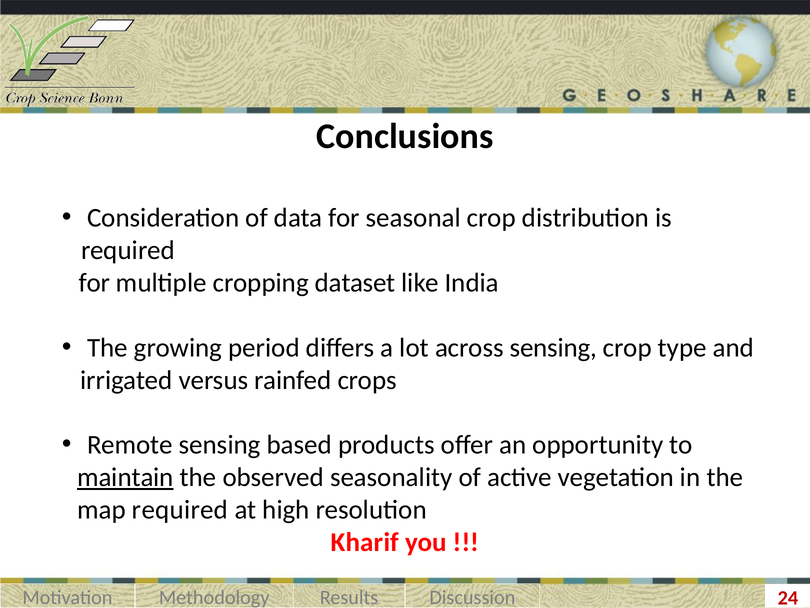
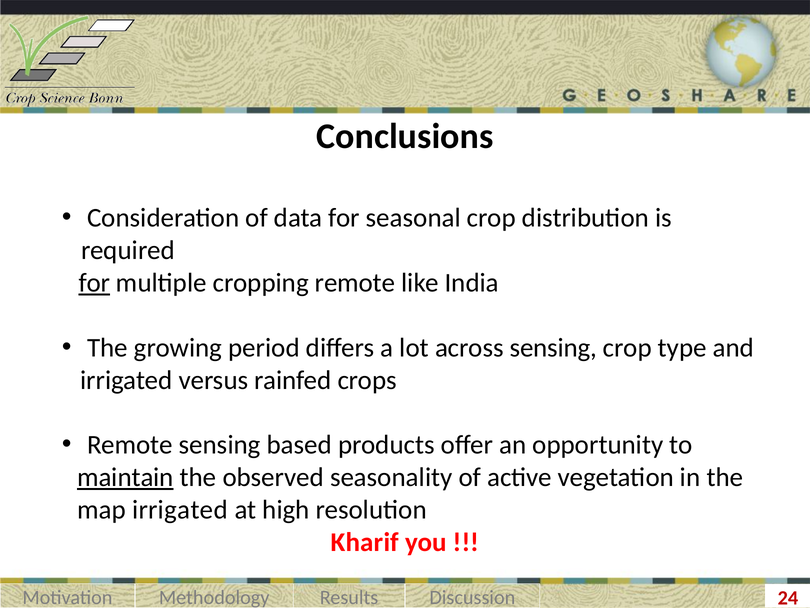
for underline: none -> present (94, 283)
cropping dataset: dataset -> remote (355, 283)
map required: required -> irrigated (180, 509)
